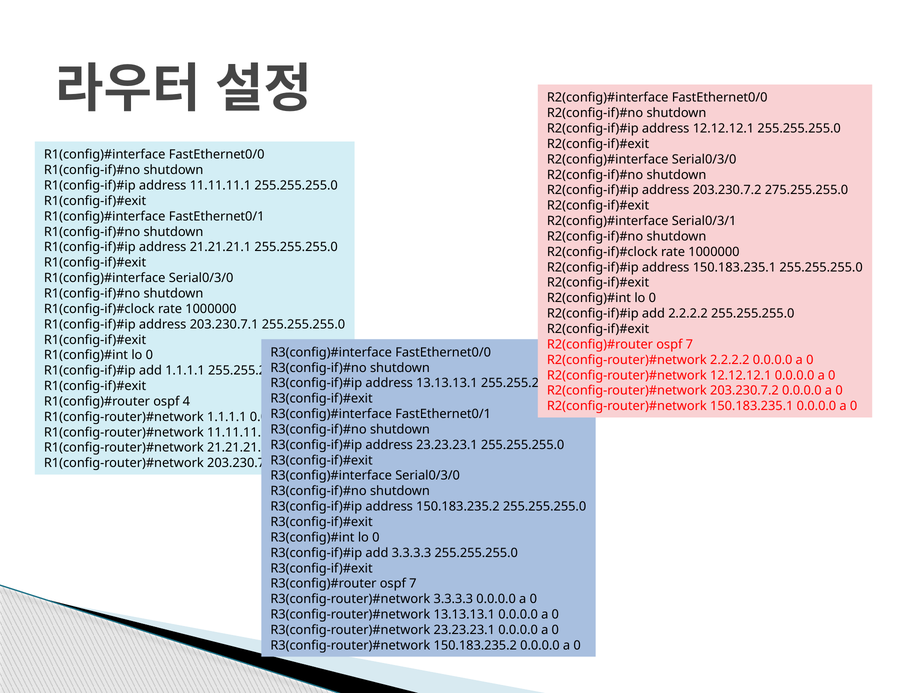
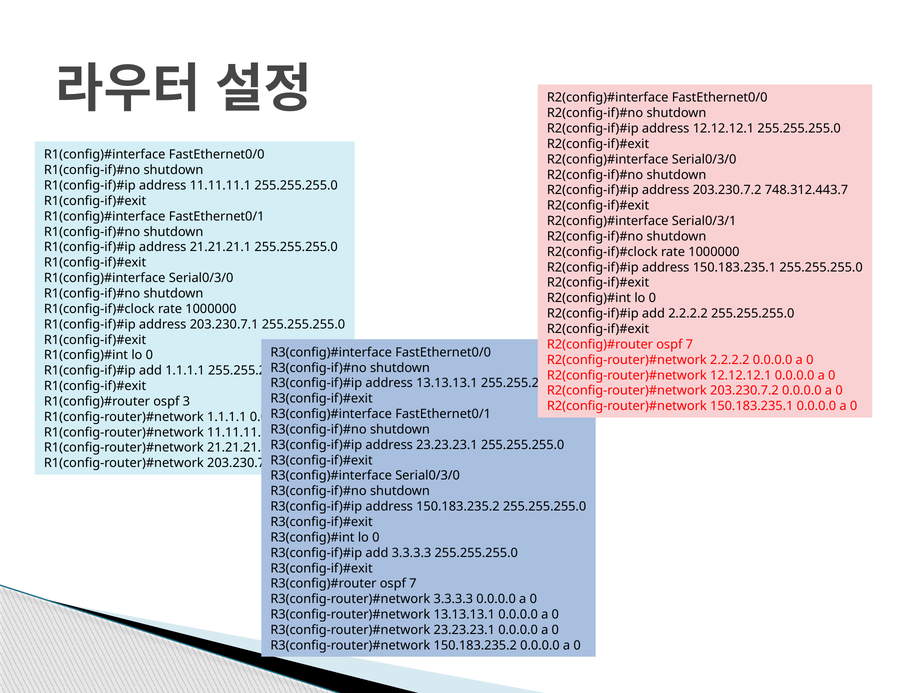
275.255.255.0: 275.255.255.0 -> 748.312.443.7 (806, 190)
4: 4 -> 3 (186, 401)
